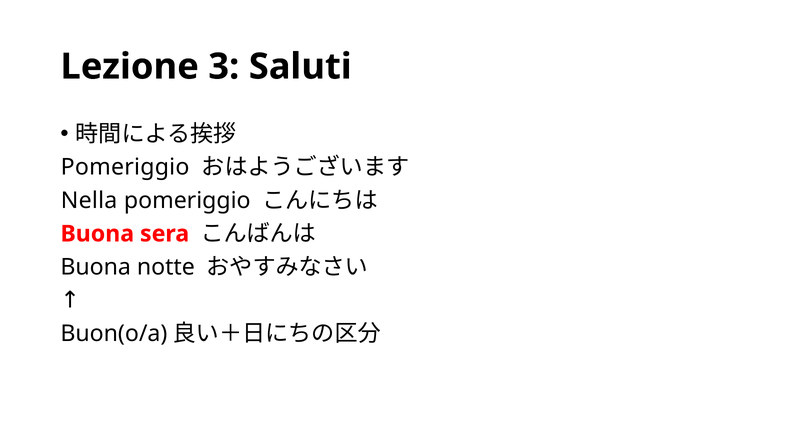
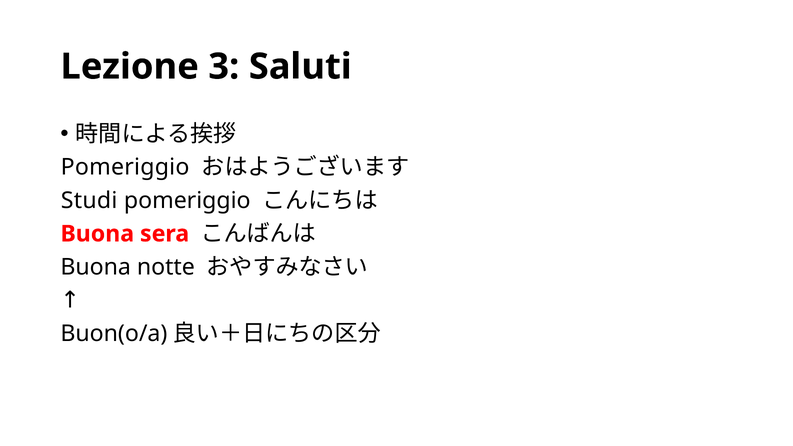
Nella: Nella -> Studi (89, 201)
